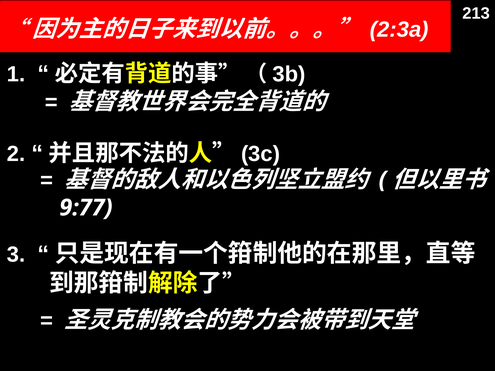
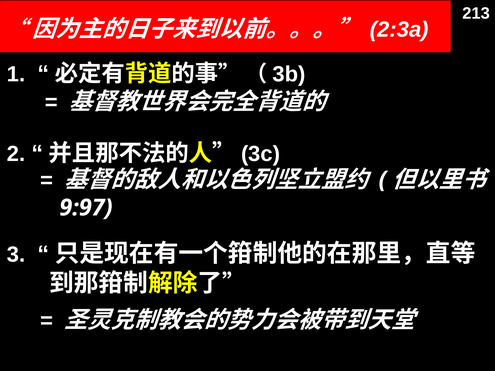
9:77: 9:77 -> 9:97 (86, 208)
